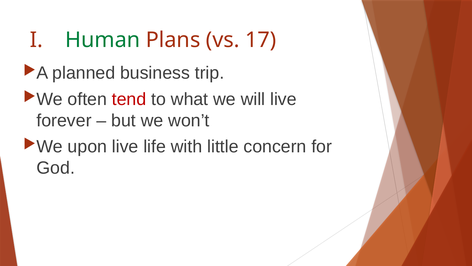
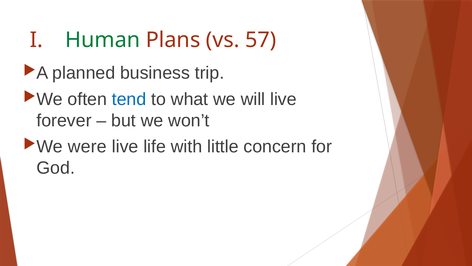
17: 17 -> 57 (261, 40)
tend colour: red -> blue (129, 99)
upon: upon -> were (87, 146)
